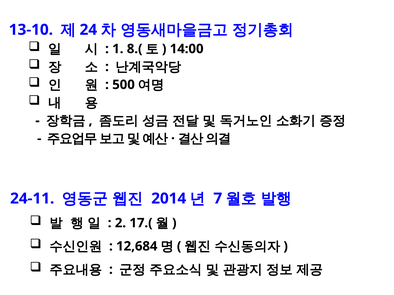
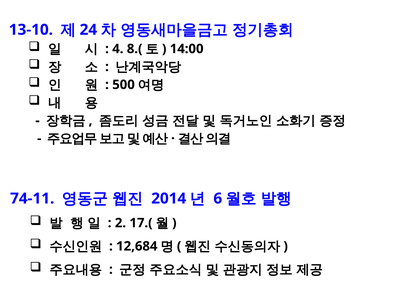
1: 1 -> 4 (118, 49)
24-11: 24-11 -> 74-11 (32, 199)
7: 7 -> 6 (218, 199)
